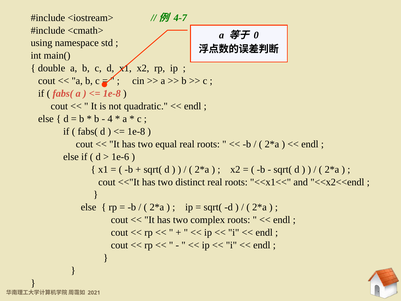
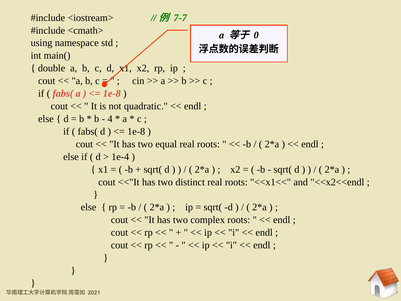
4-7: 4-7 -> 7-7 (180, 18)
1e-6: 1e-6 -> 1e-4 (120, 157)
